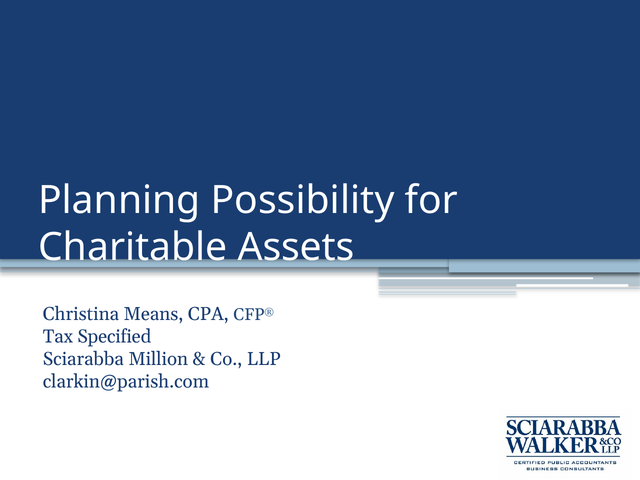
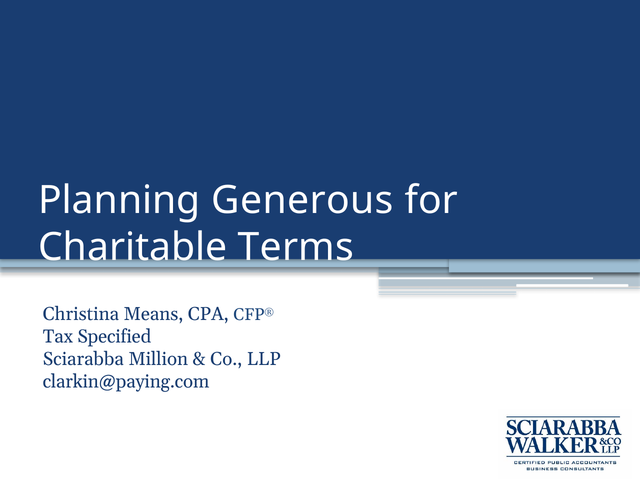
Possibility: Possibility -> Generous (302, 200)
Assets: Assets -> Terms (296, 247)
clarkin@parish.com: clarkin@parish.com -> clarkin@paying.com (126, 382)
